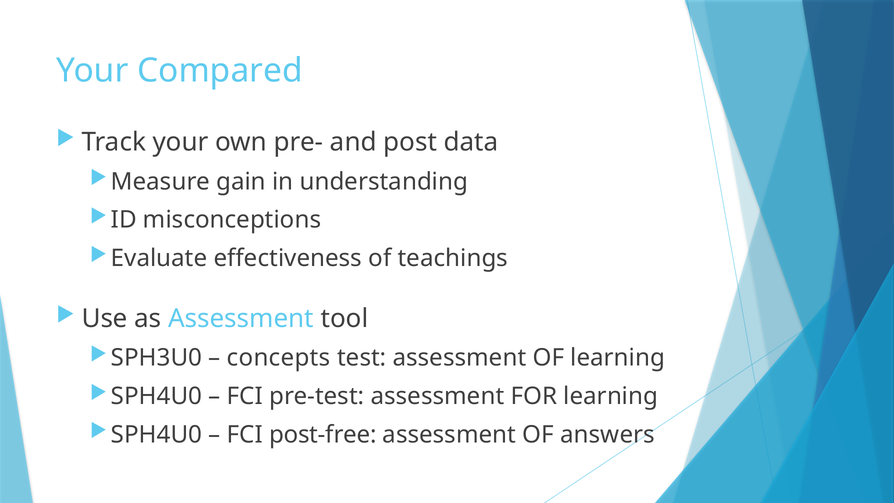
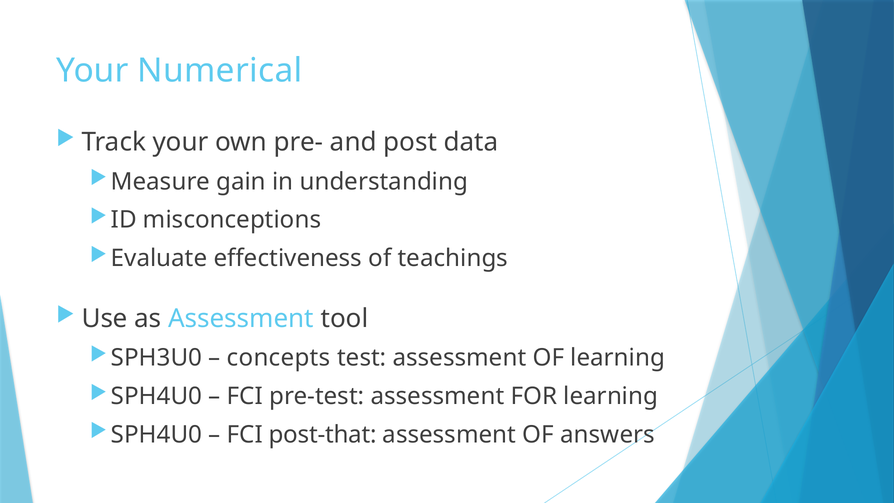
Compared: Compared -> Numerical (220, 71)
post-free: post-free -> post-that (323, 434)
